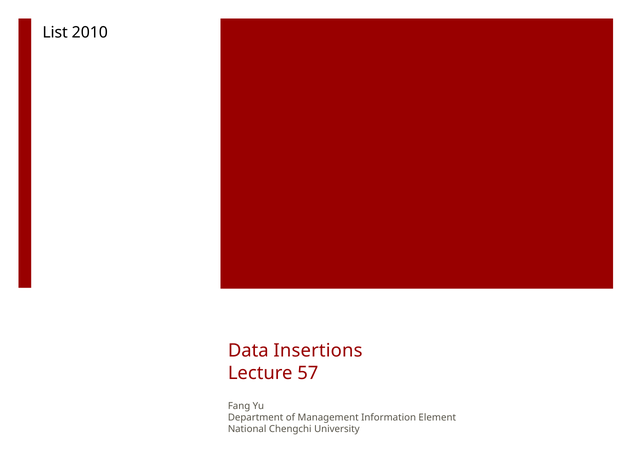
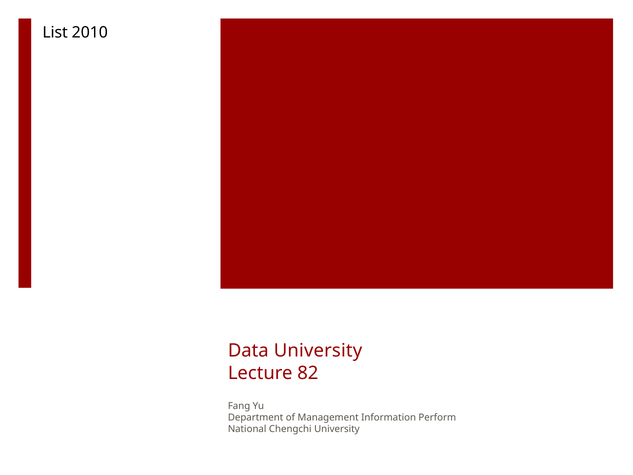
Data Insertions: Insertions -> University (318, 351)
57: 57 -> 82 (308, 373)
Element: Element -> Perform (437, 417)
